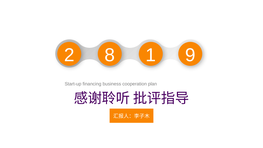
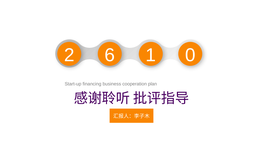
8: 8 -> 6 (110, 55)
9: 9 -> 0 (190, 55)
